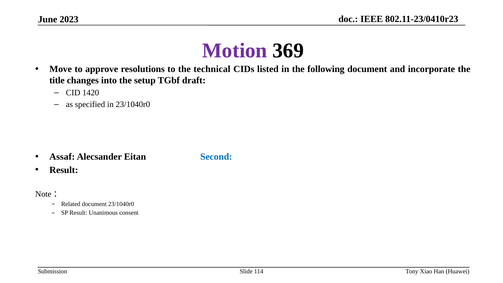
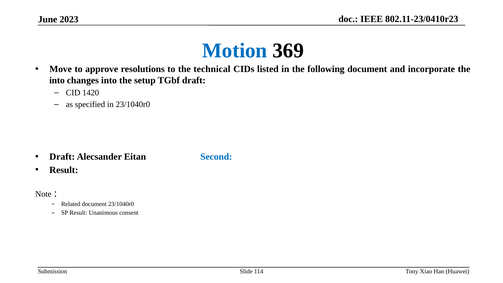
Motion colour: purple -> blue (235, 51)
title: title -> into (57, 81)
Assaf: Assaf -> Draft (62, 157)
